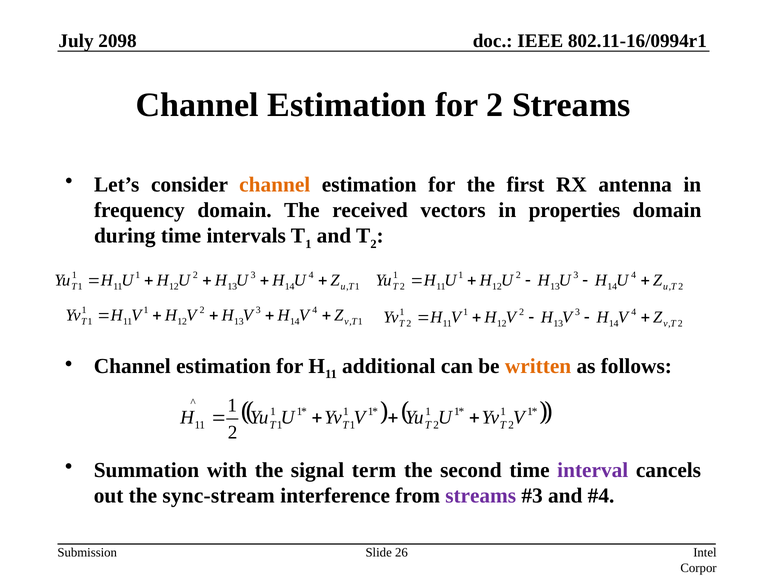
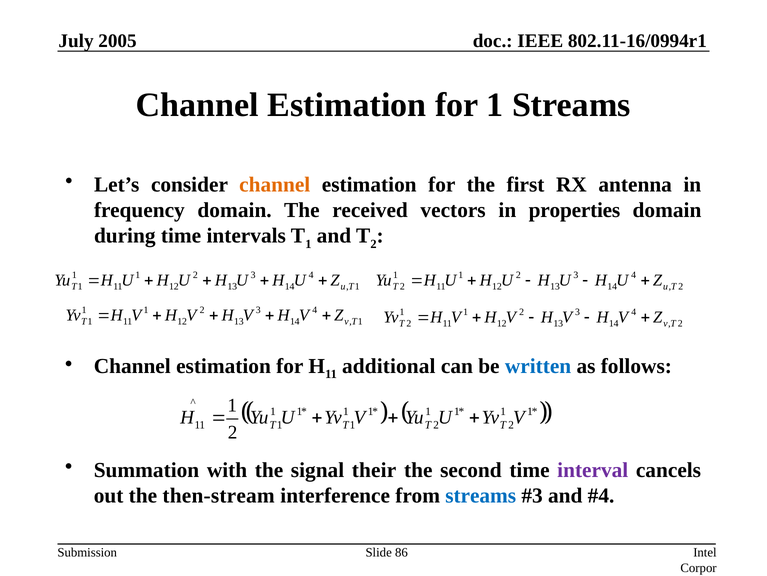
2098: 2098 -> 2005 (117, 41)
for 2: 2 -> 1 (495, 105)
written colour: orange -> blue (538, 366)
term: term -> their (374, 470)
sync-stream: sync-stream -> then-stream (219, 495)
streams colour: purple -> blue (481, 495)
26: 26 -> 86 (401, 552)
